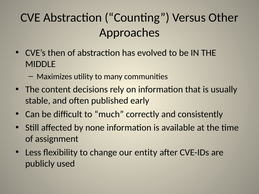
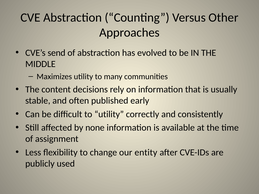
then: then -> send (57, 53)
to much: much -> utility (109, 114)
